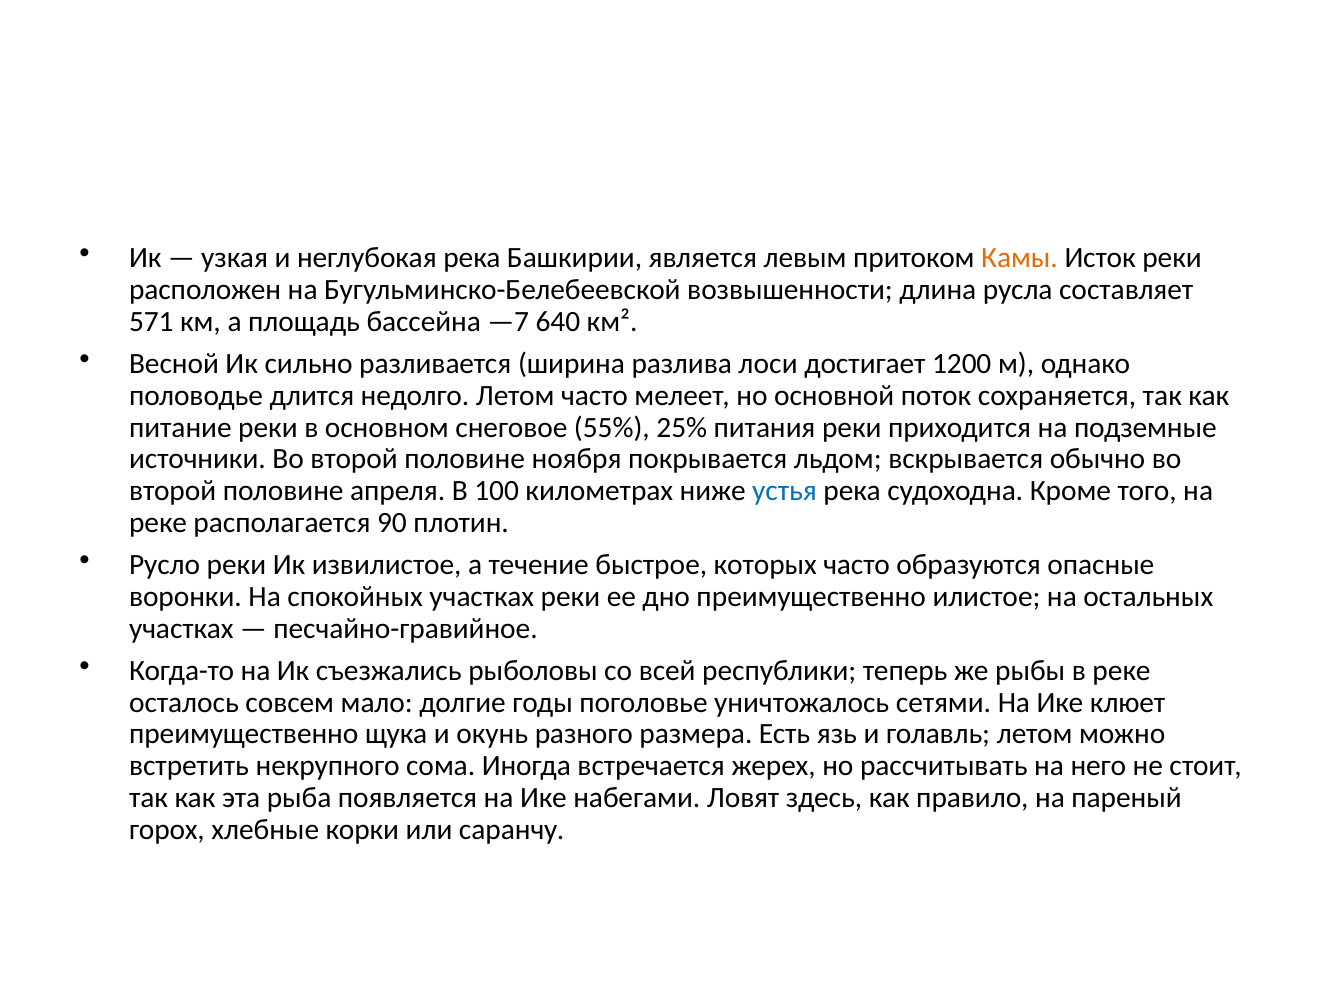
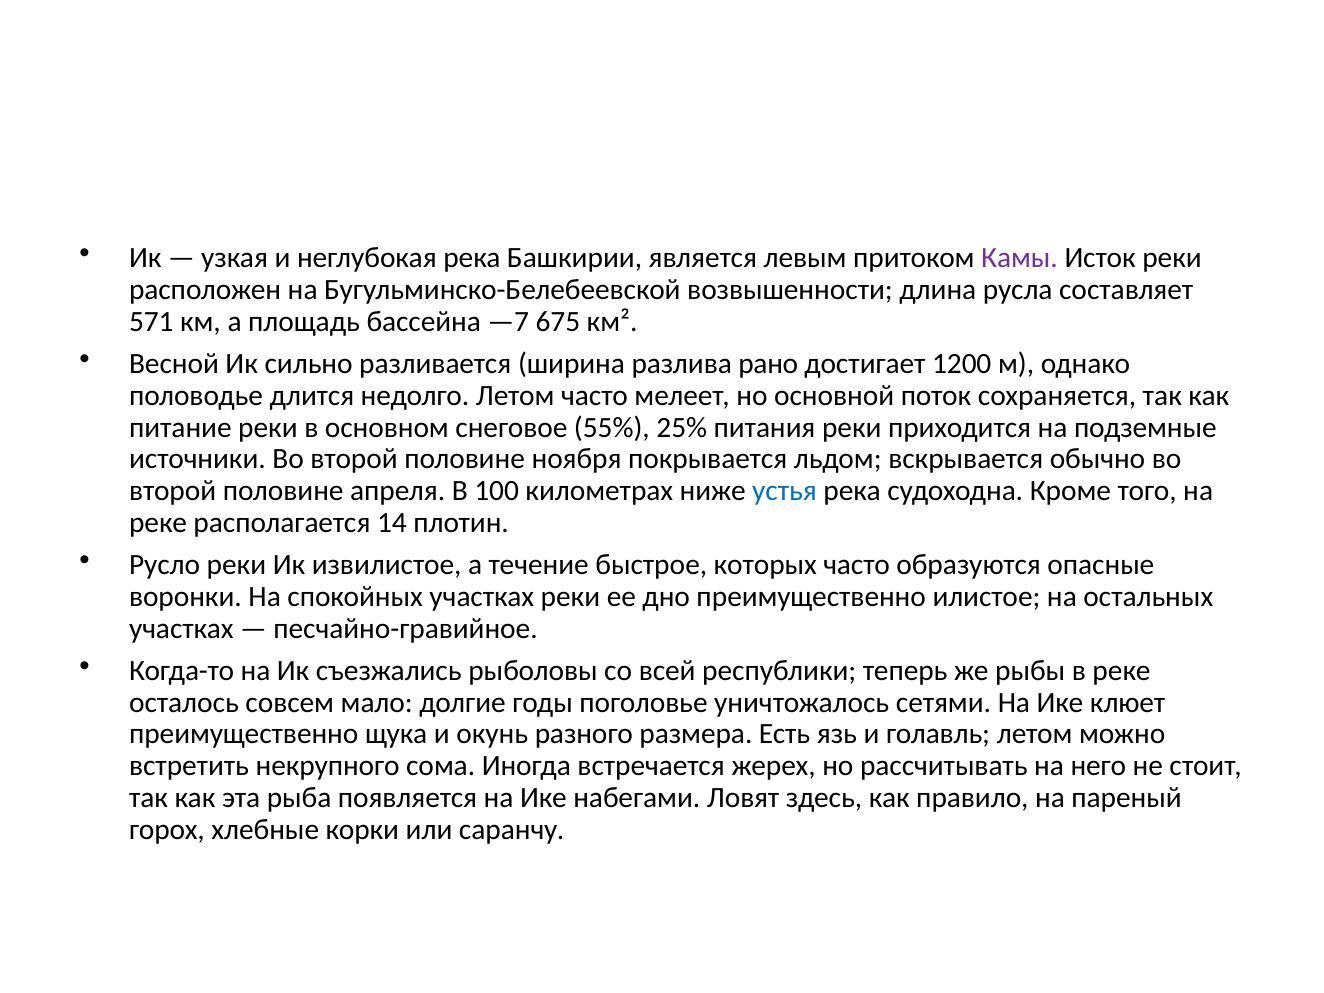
Камы colour: orange -> purple (1020, 258)
640: 640 -> 675 (558, 322)
лоси: лоси -> рано (768, 364)
90: 90 -> 14 (392, 523)
